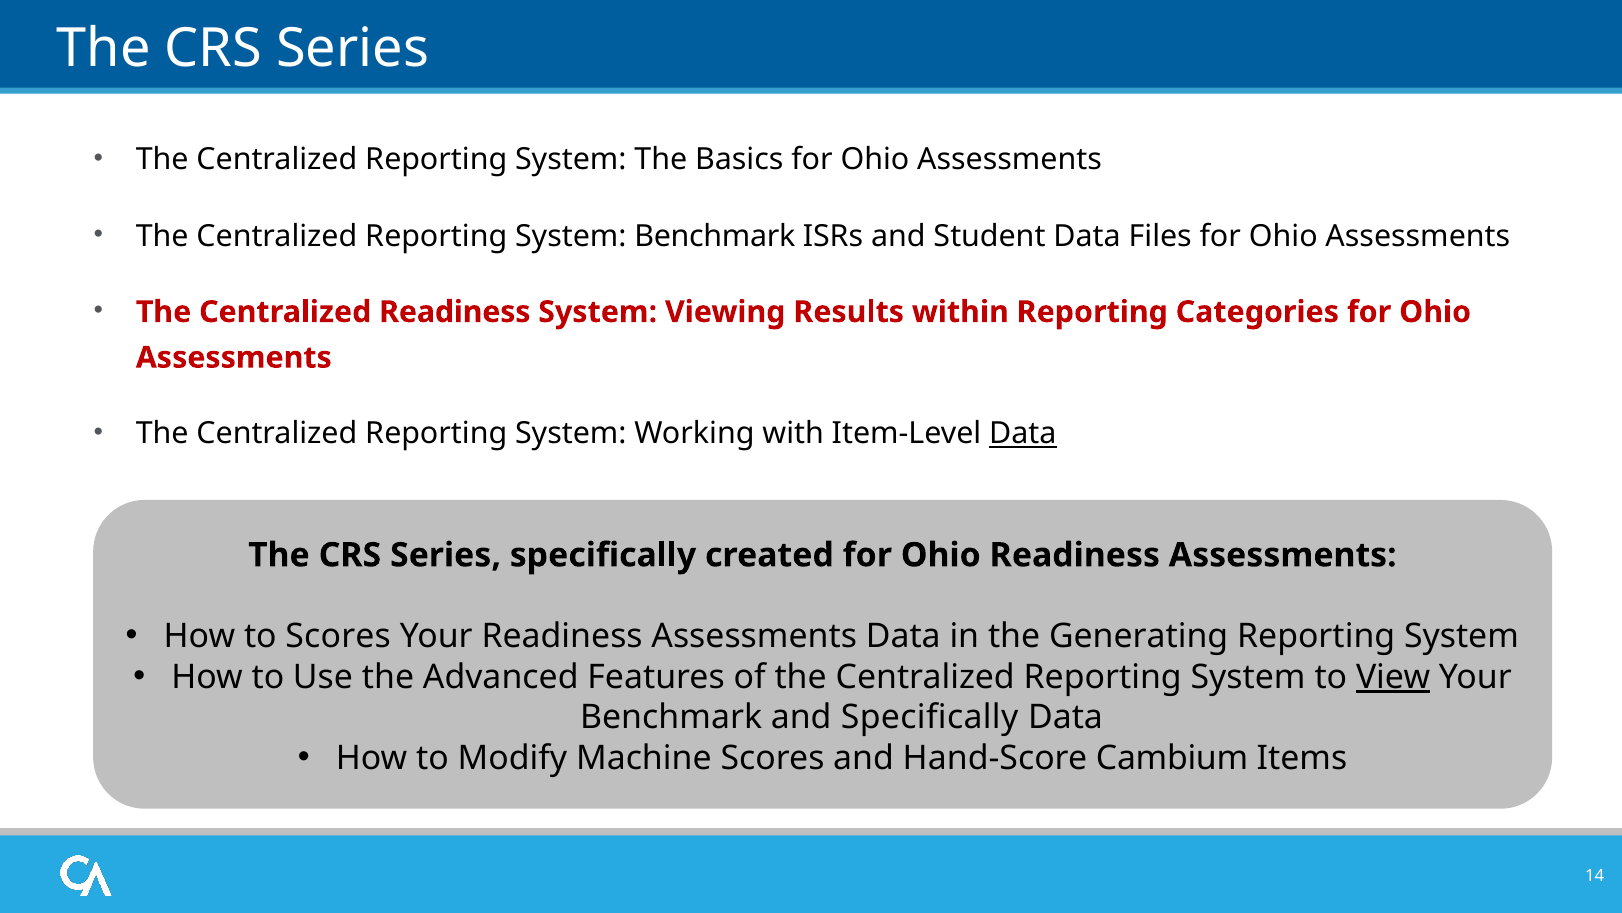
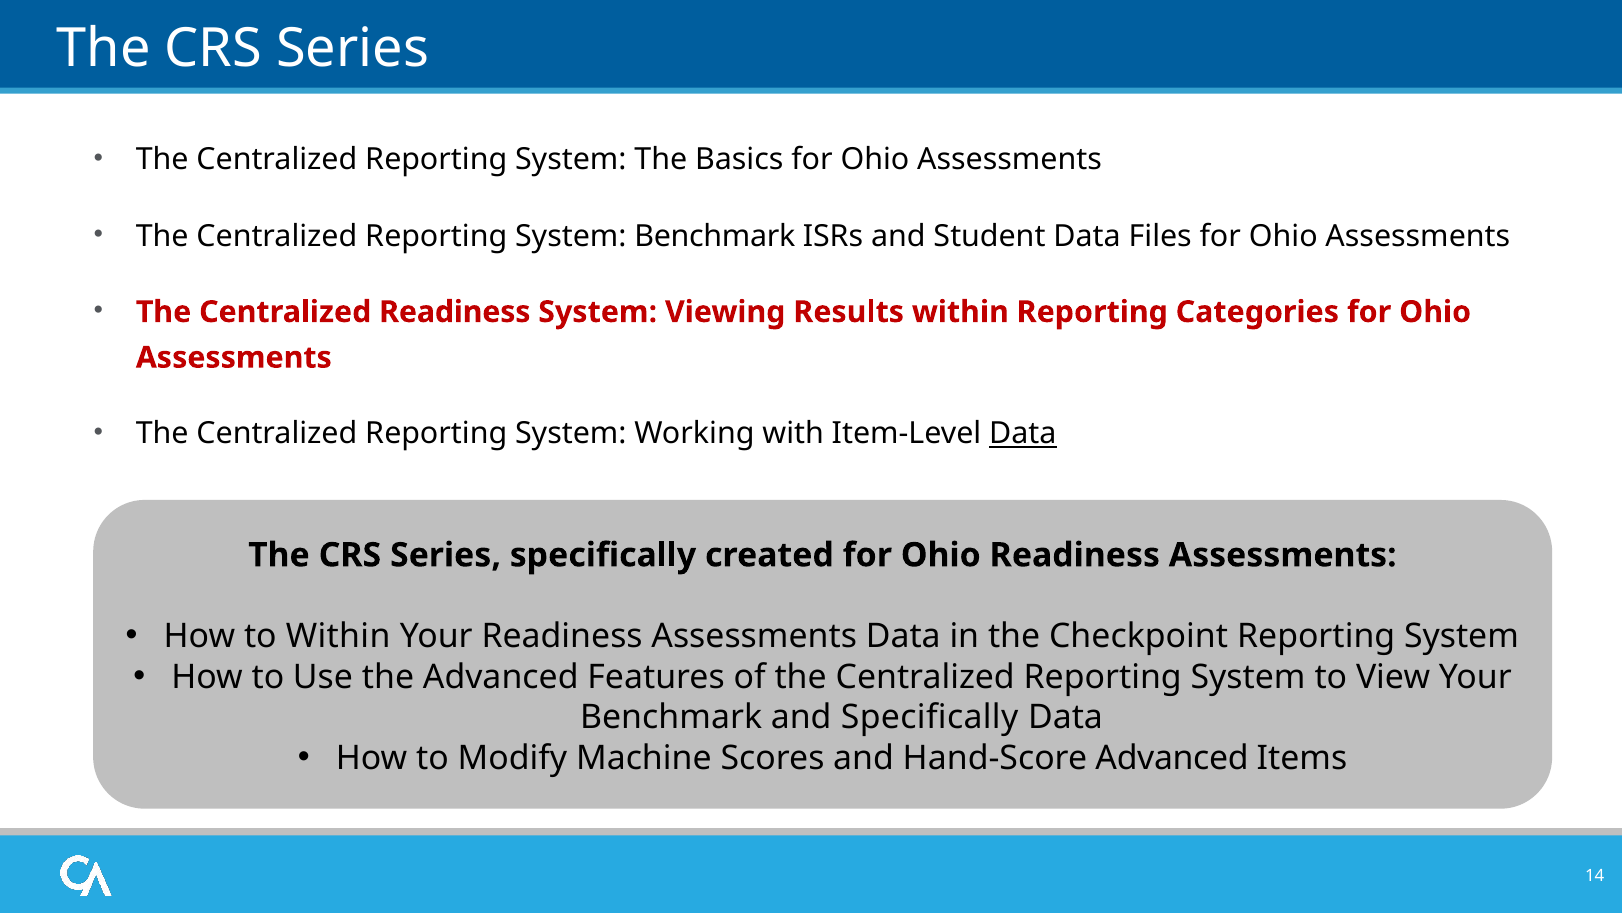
to Scores: Scores -> Within (338, 636)
Generating: Generating -> Checkpoint (1139, 636)
View underline: present -> none (1393, 676)
Hand-Score Cambium: Cambium -> Advanced (1172, 758)
